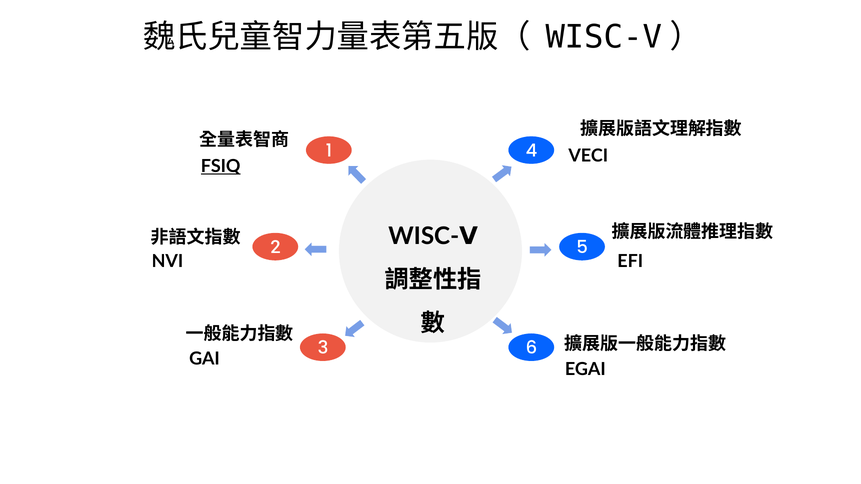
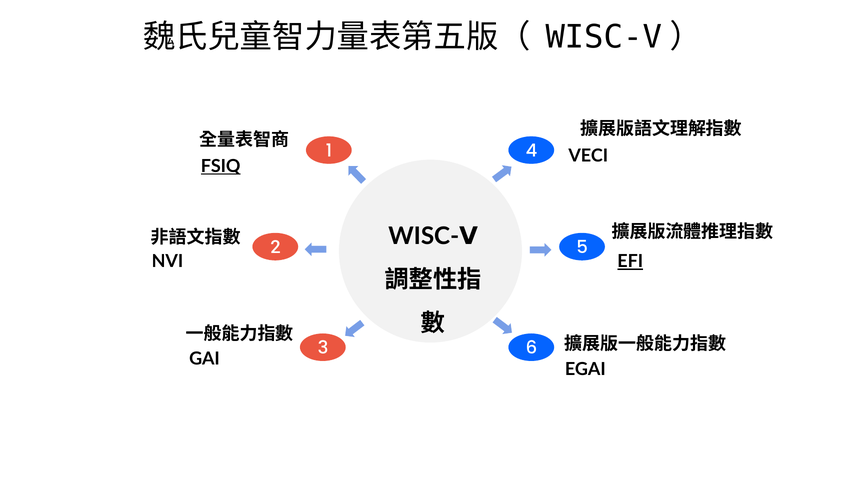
EFI underline: none -> present (630, 262)
